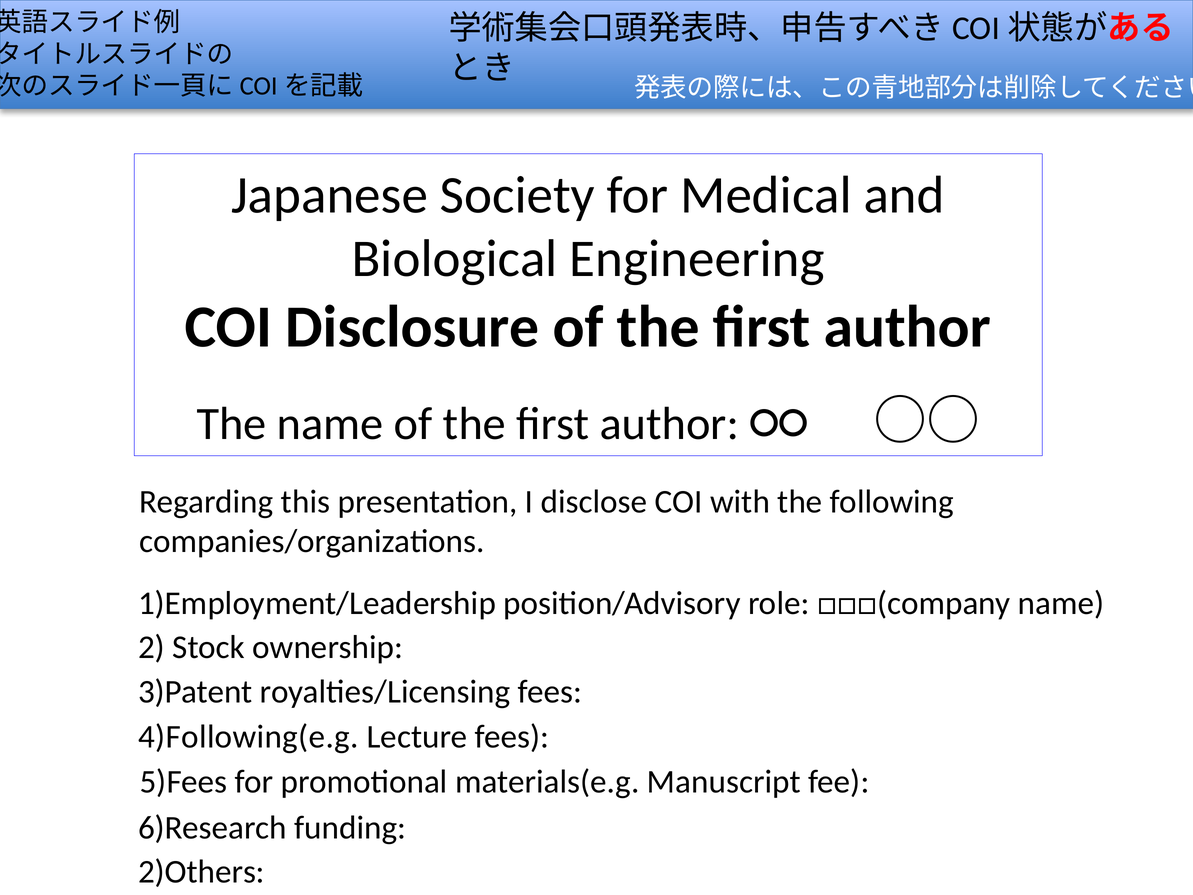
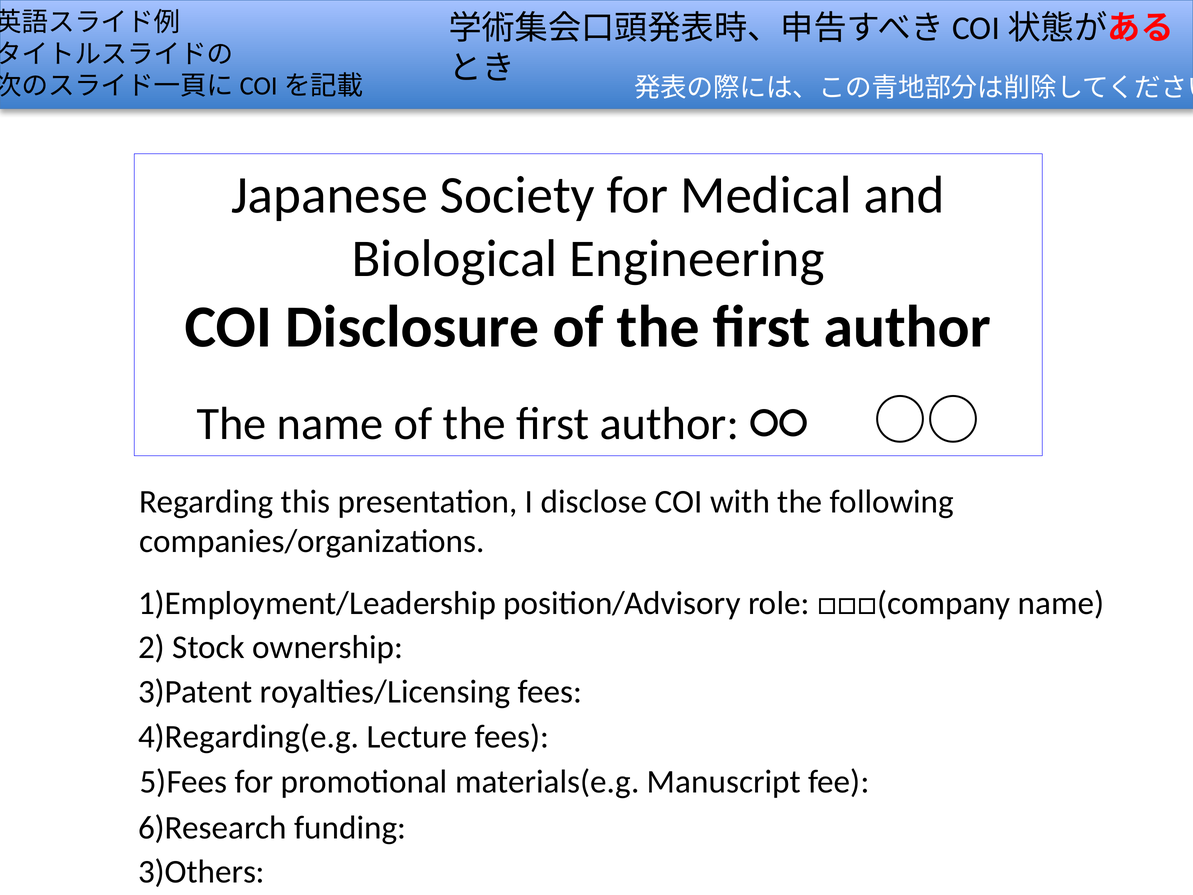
4)Following(e.g: 4)Following(e.g -> 4)Regarding(e.g (249, 737)
2)Others: 2)Others -> 3)Others (201, 872)
